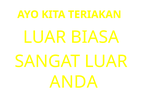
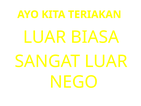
ANDA: ANDA -> NEGO (74, 82)
